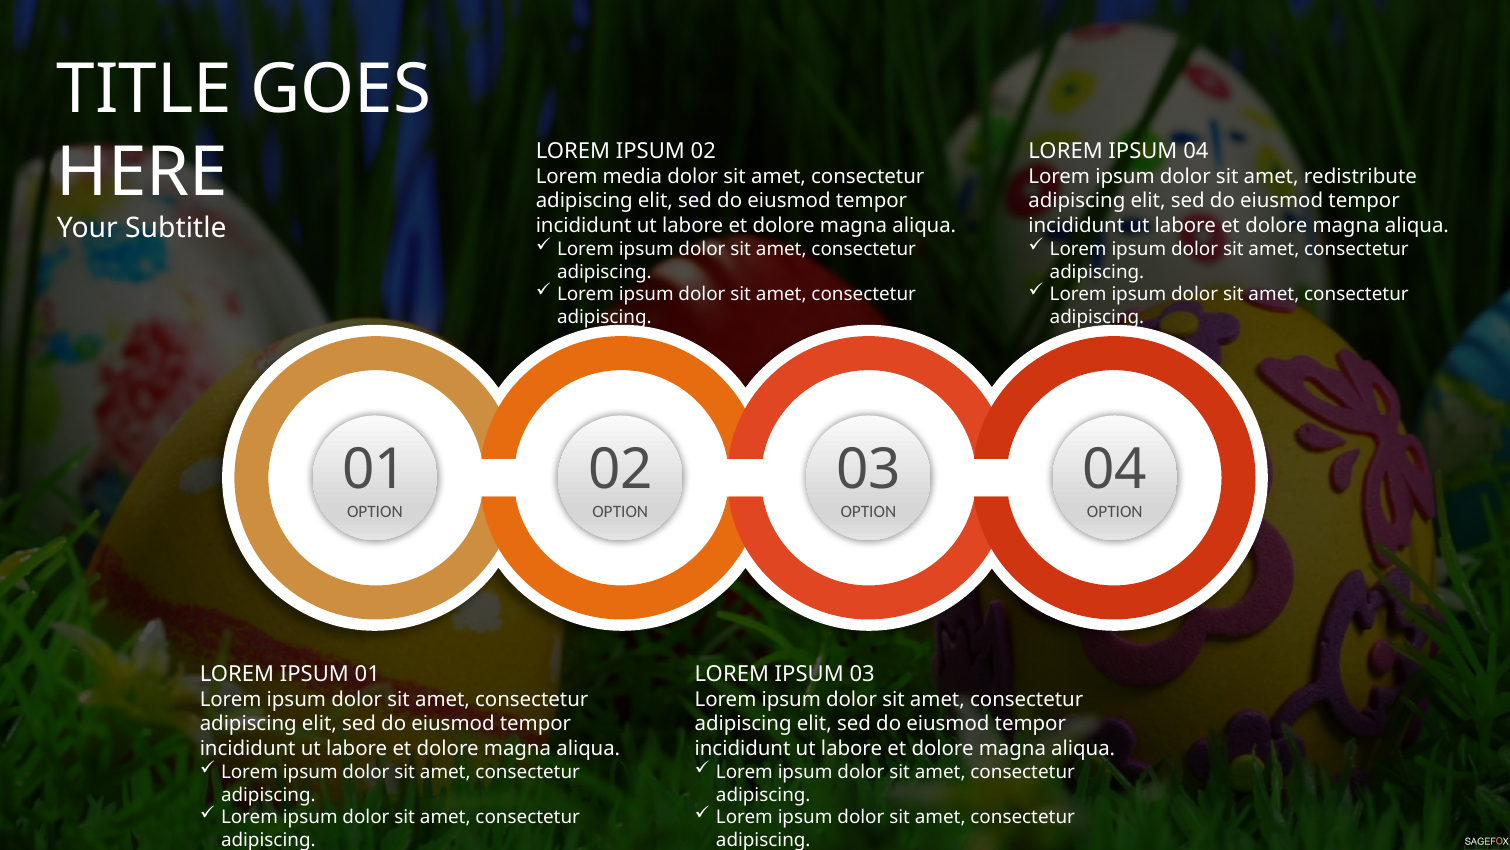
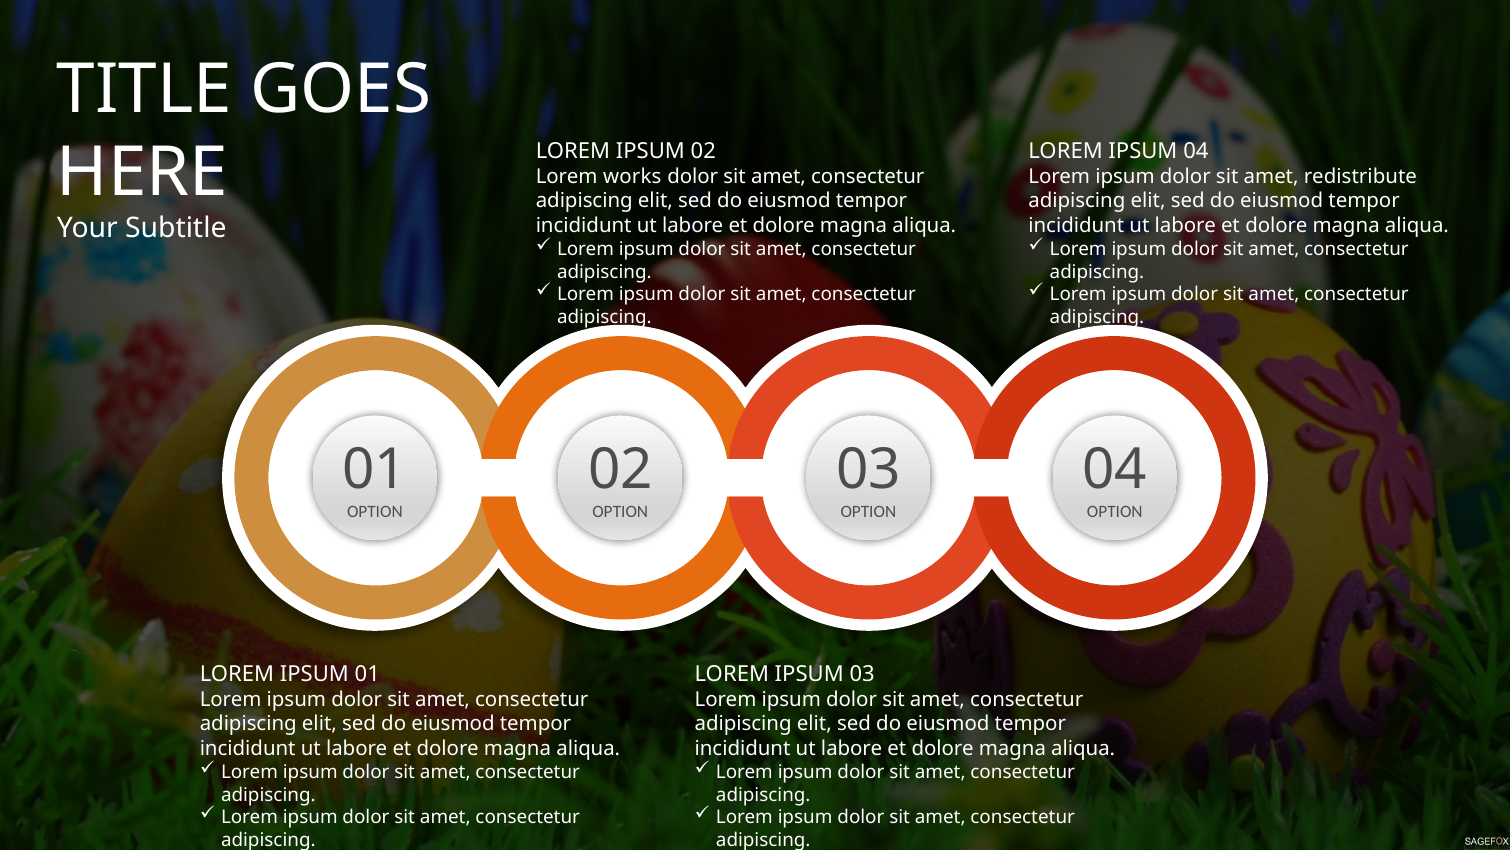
media: media -> works (632, 176)
